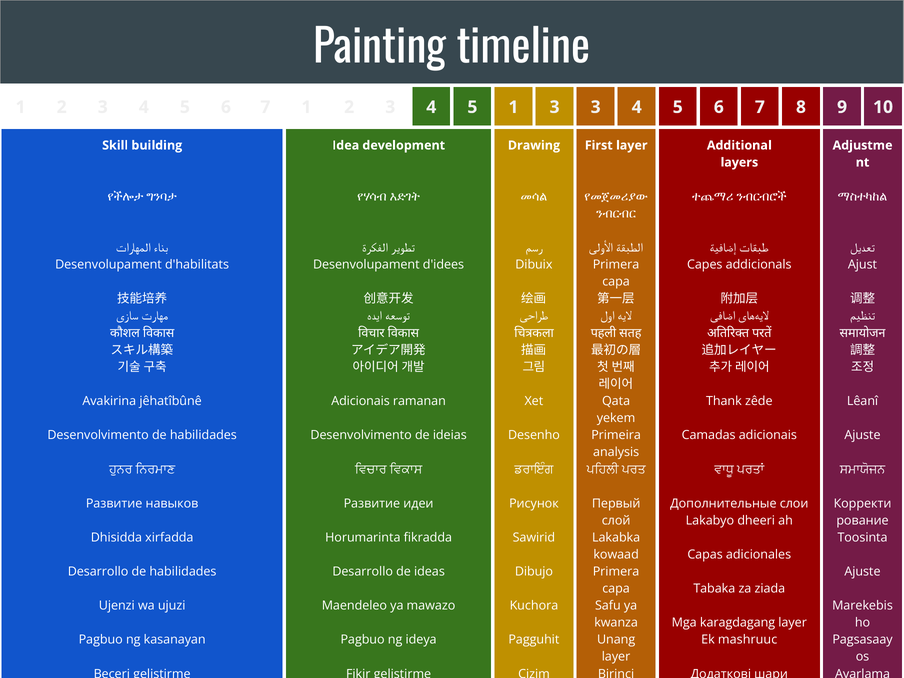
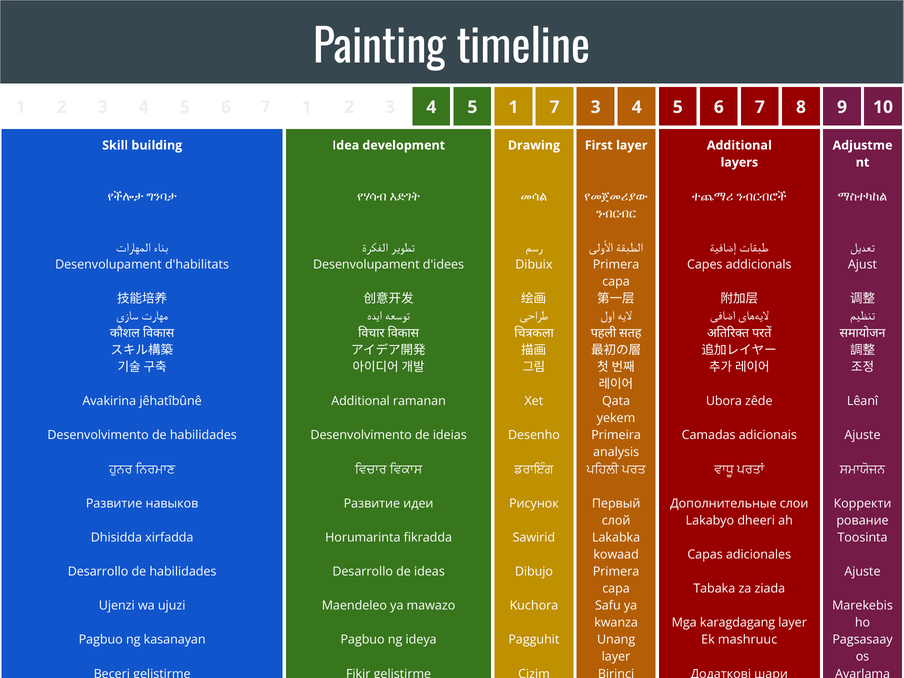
1 3: 3 -> 7 (555, 107)
Adicionais: Adicionais -> Additional (361, 401)
Thank: Thank -> Ubora (724, 401)
